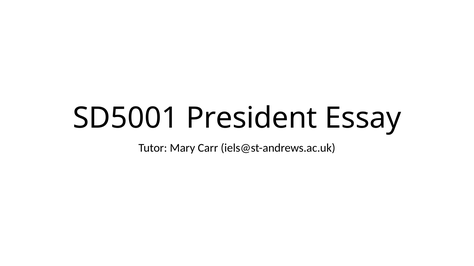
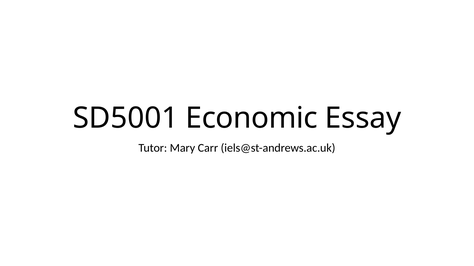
President: President -> Economic (252, 118)
